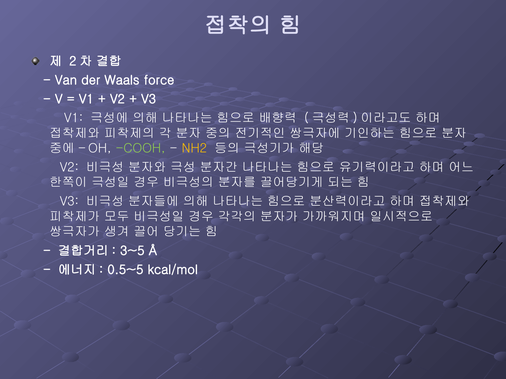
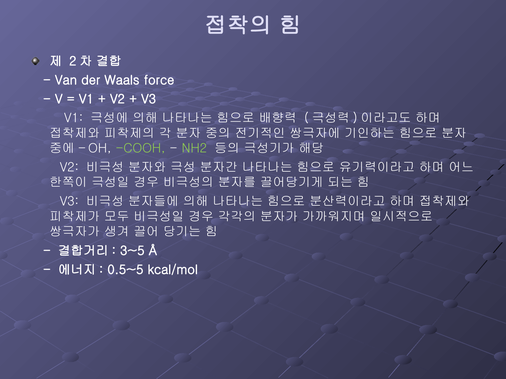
NH2 colour: yellow -> light green (194, 149)
